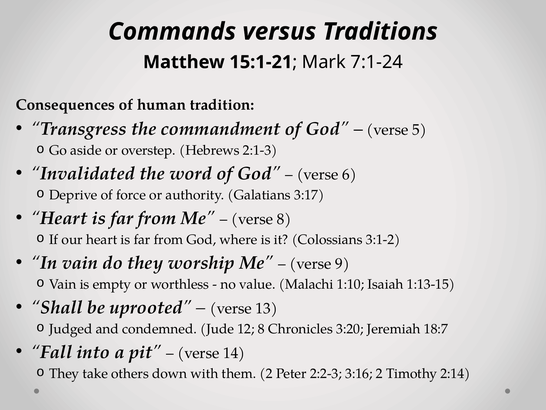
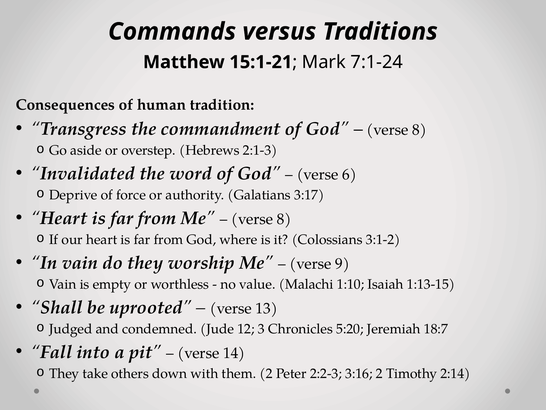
5: 5 -> 8 (420, 130)
12 8: 8 -> 3 (261, 328)
3:20: 3:20 -> 5:20 (350, 328)
